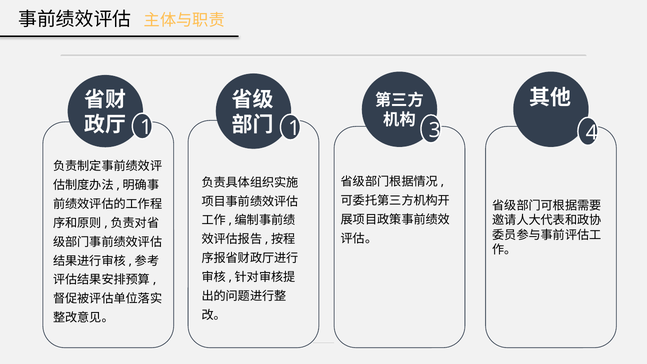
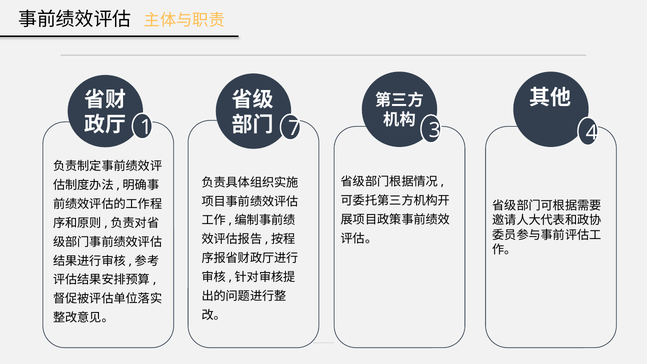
1: 1 -> 7 (294, 129)
